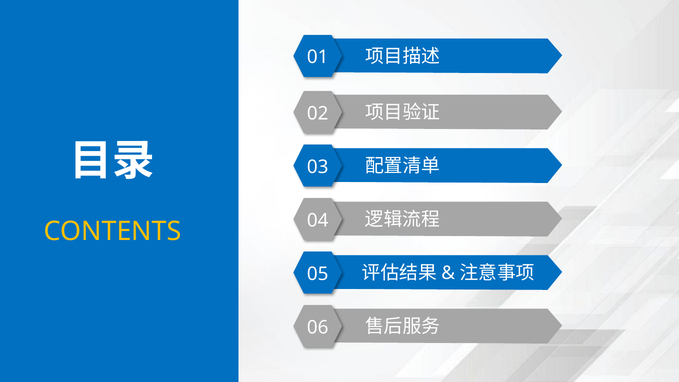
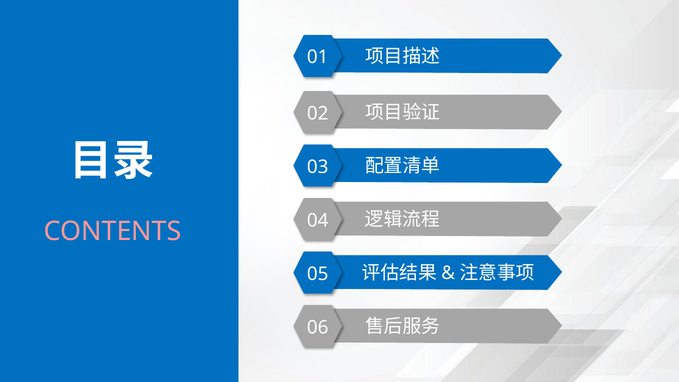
CONTENTS colour: yellow -> pink (112, 231)
